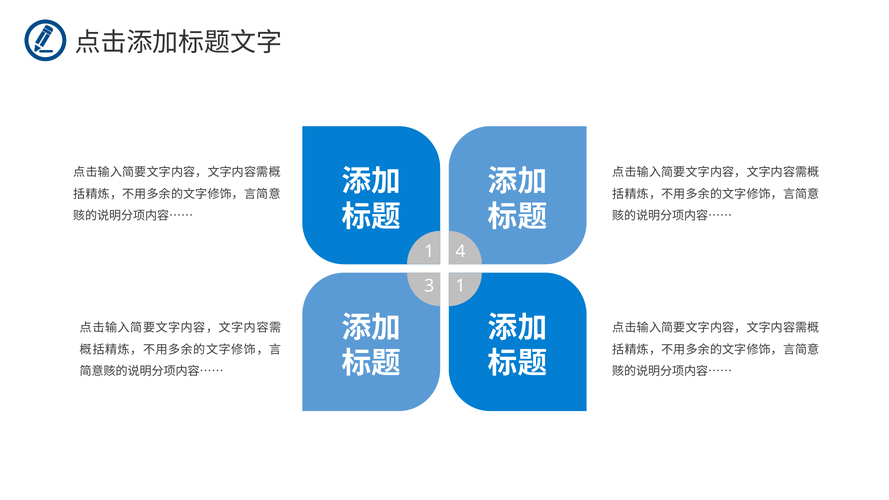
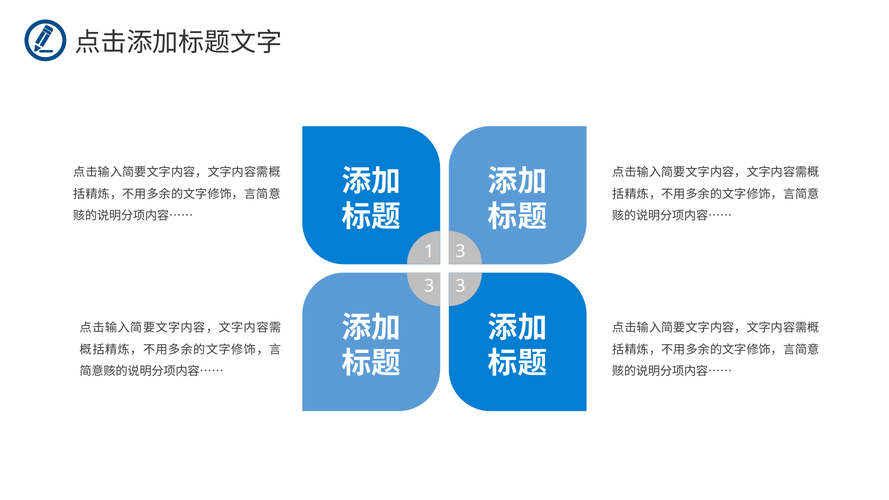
1 4: 4 -> 3 (460, 252)
1: 1 -> 3 (460, 286)
